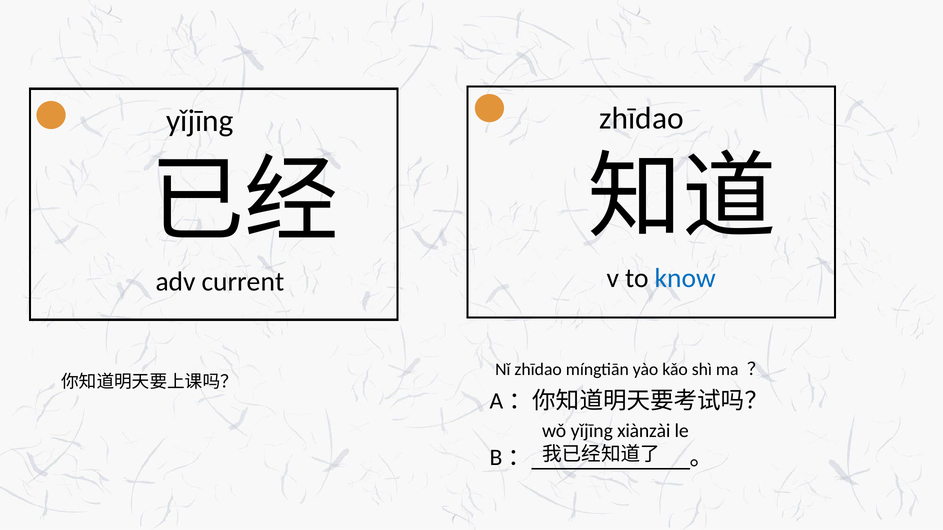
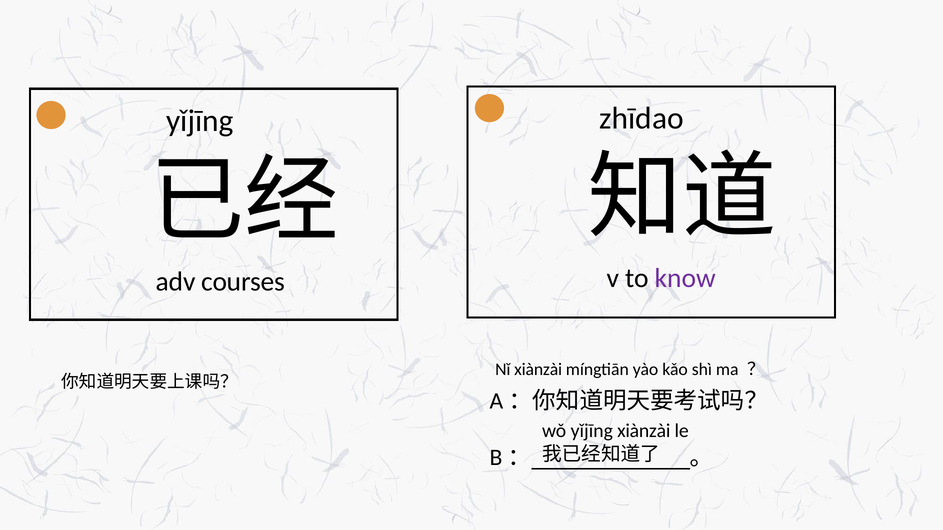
know colour: blue -> purple (685, 278)
current: current -> courses (243, 282)
Nǐ zhīdao: zhīdao -> xiànzài (538, 370)
